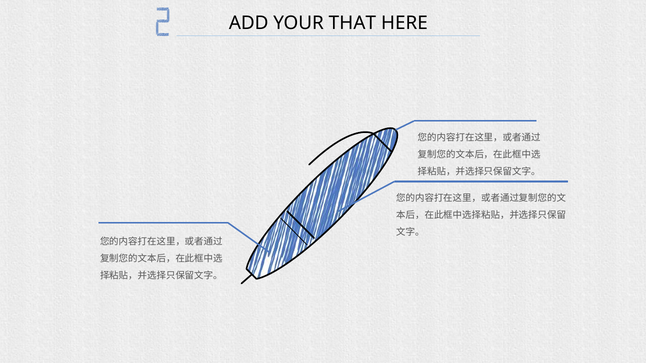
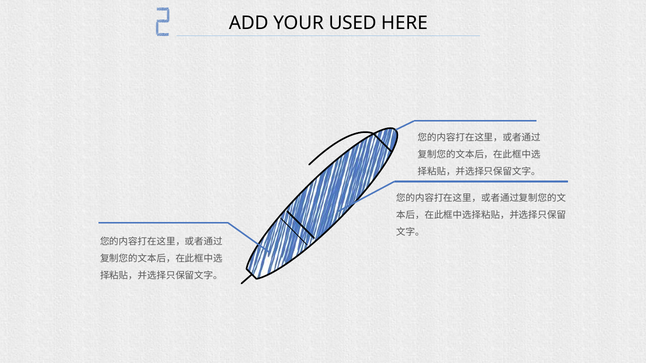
THAT: THAT -> USED (353, 23)
